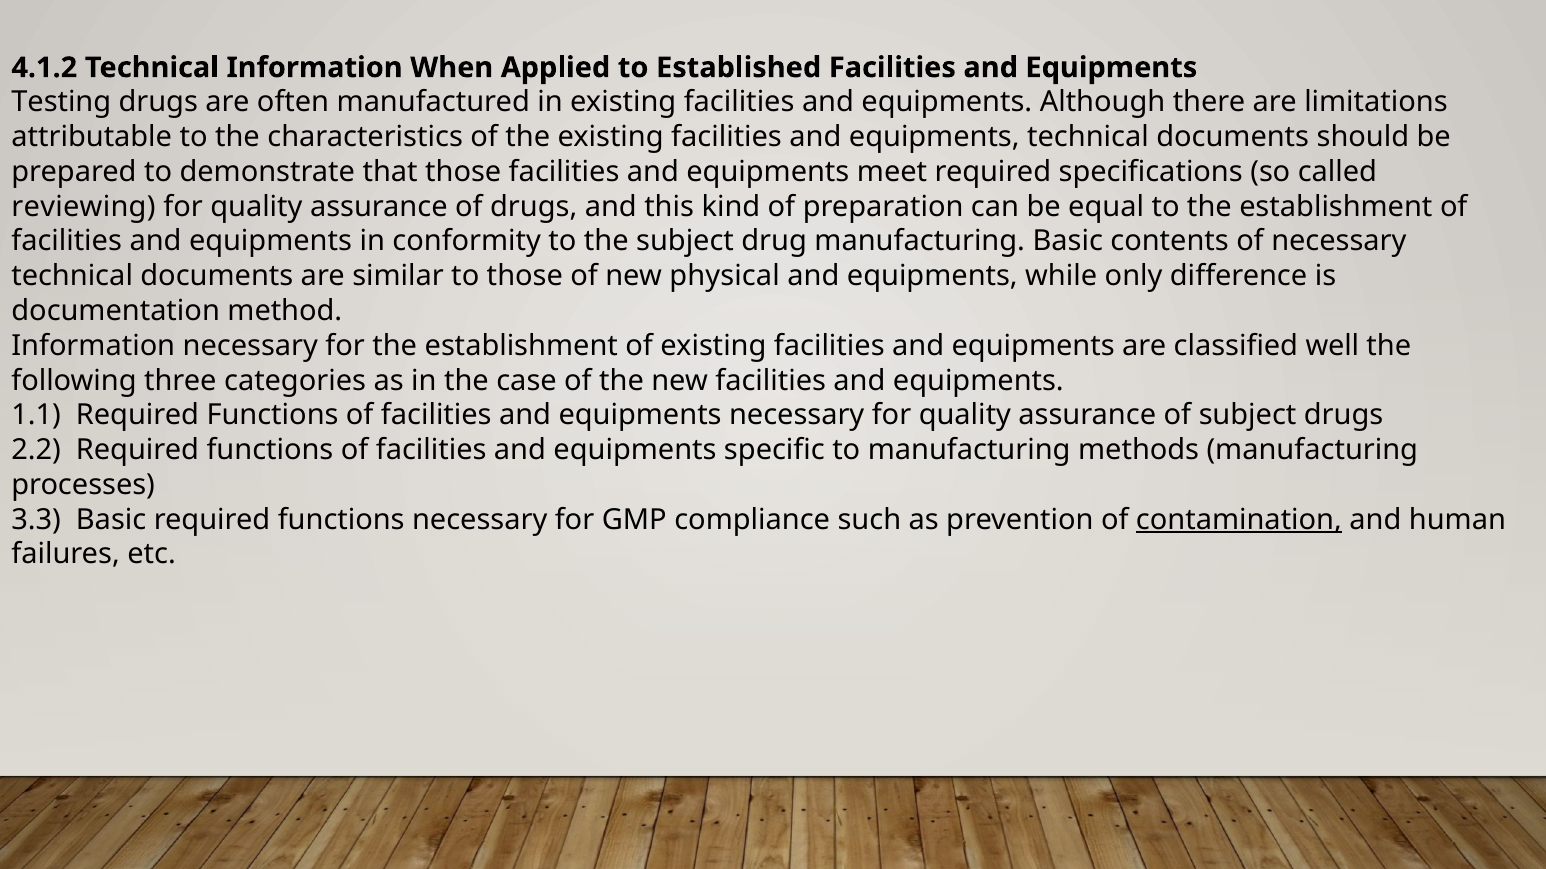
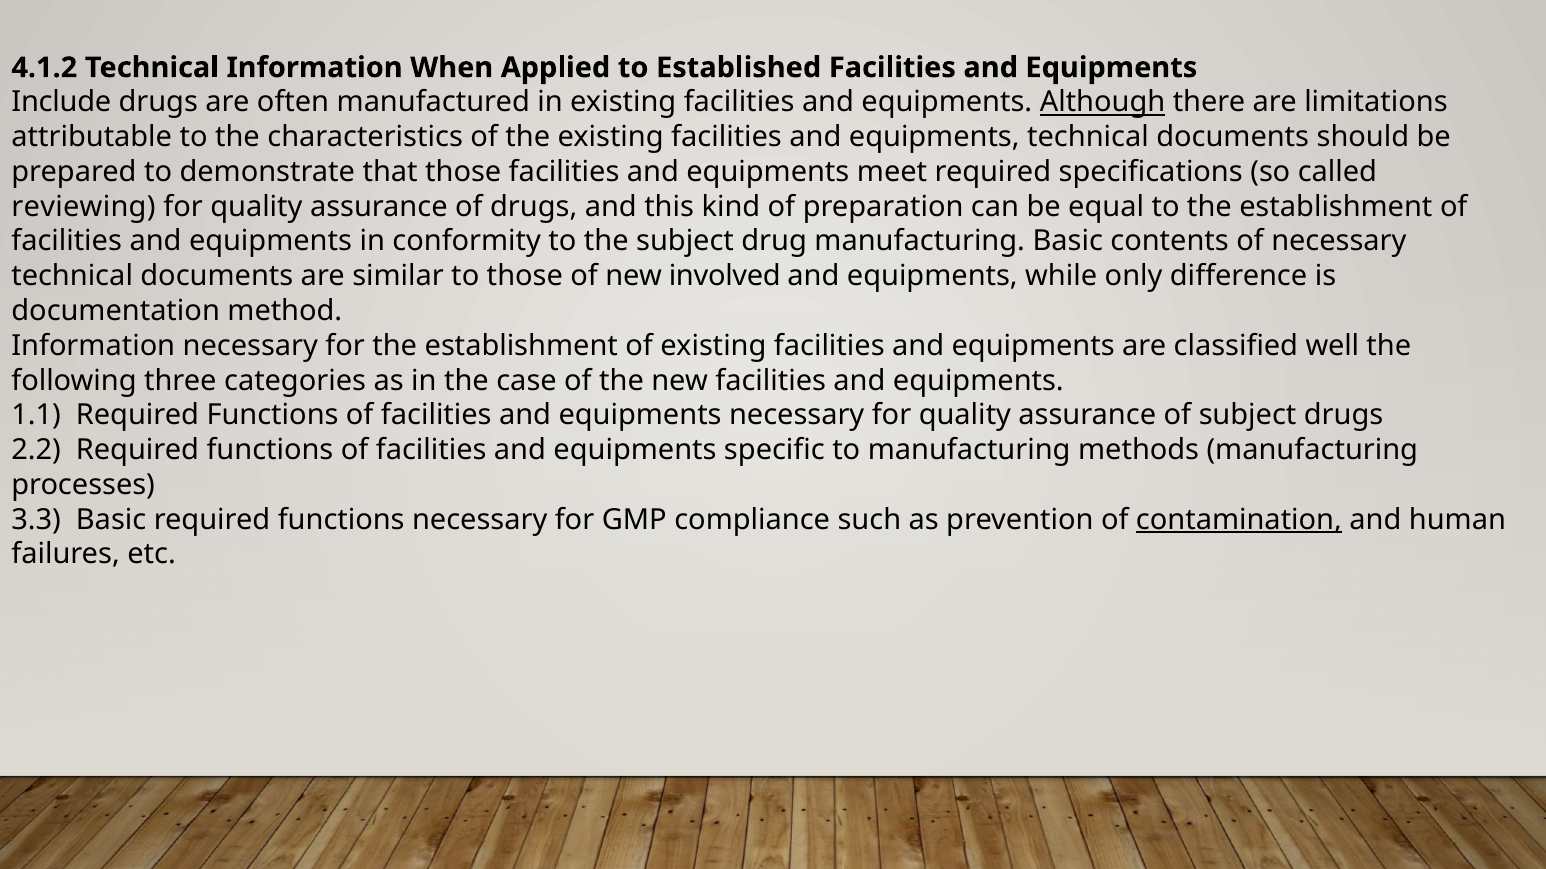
Testing: Testing -> Include (61, 102)
Although underline: none -> present (1103, 102)
physical: physical -> involved (725, 276)
